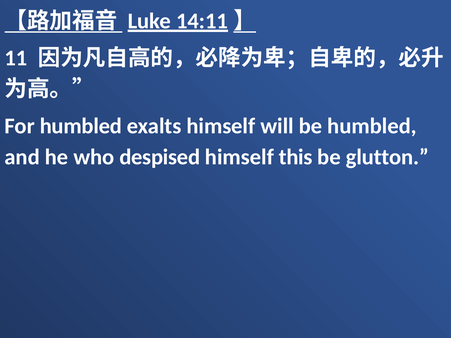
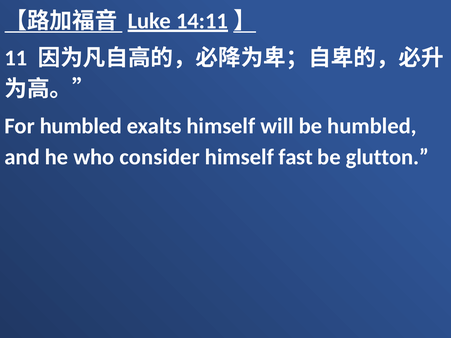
despised: despised -> consider (160, 157)
this: this -> fast (296, 157)
